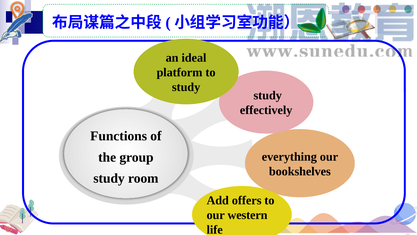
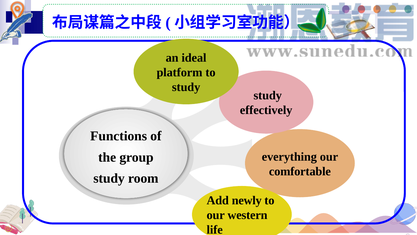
bookshelves: bookshelves -> comfortable (300, 171)
offers: offers -> newly (247, 200)
